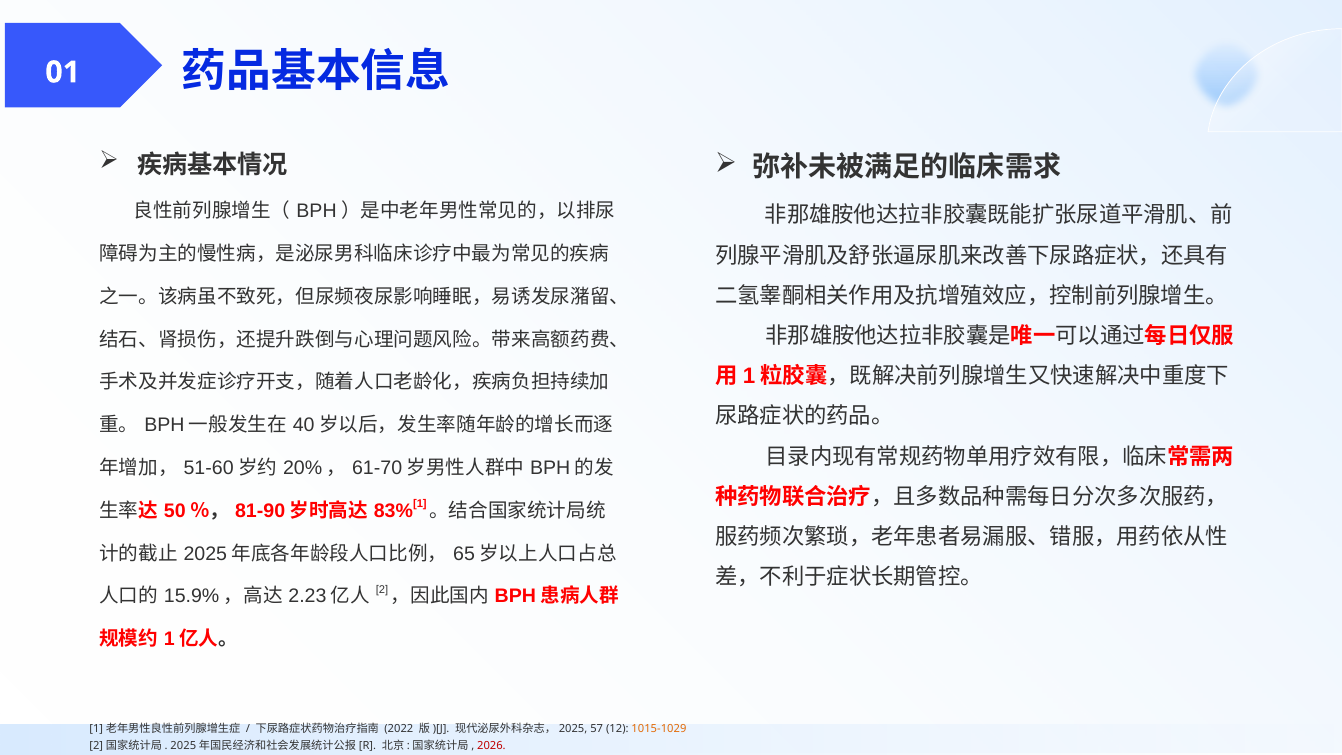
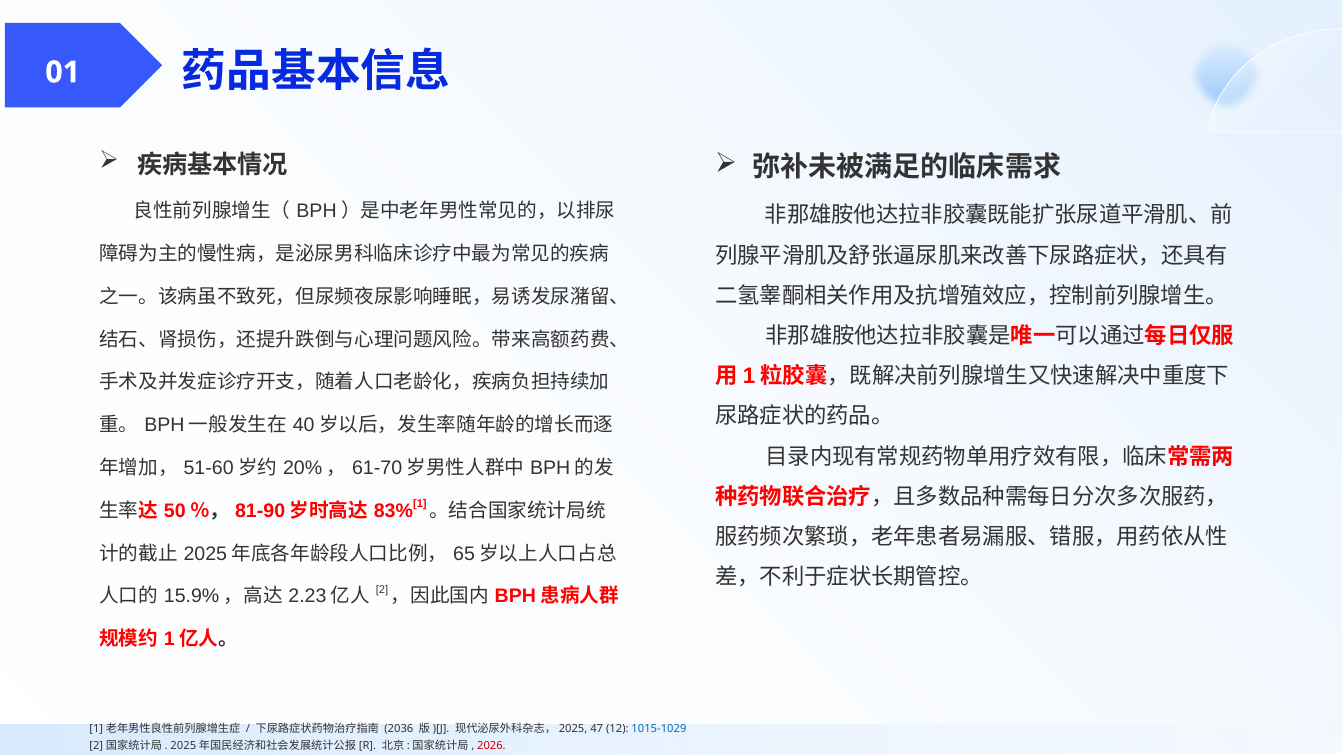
2022: 2022 -> 2036 (399, 729)
57: 57 -> 47 (597, 729)
1015-1029 colour: orange -> blue (659, 729)
